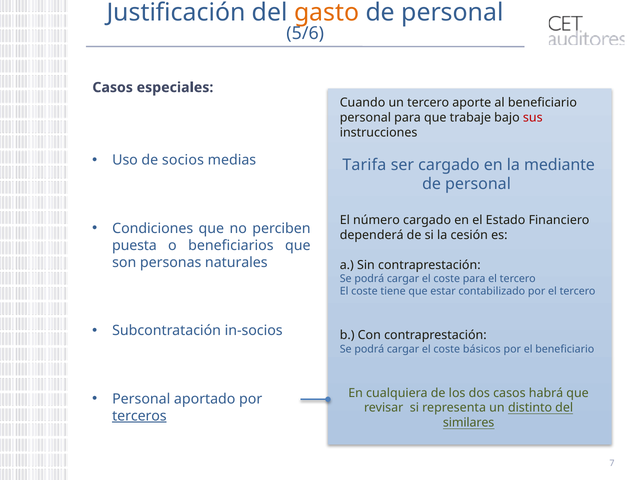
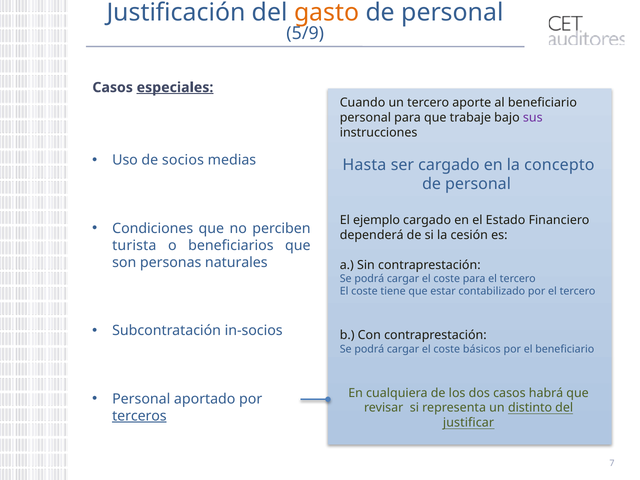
5/6: 5/6 -> 5/9 (305, 33)
especiales underline: none -> present (175, 87)
sus colour: red -> purple (533, 118)
Tarifa: Tarifa -> Hasta (364, 165)
mediante: mediante -> concepto (559, 165)
número: número -> ejemplo (377, 220)
puesta: puesta -> turista (134, 245)
similares: similares -> justificar (469, 423)
